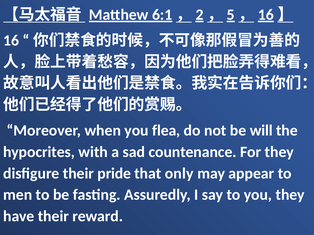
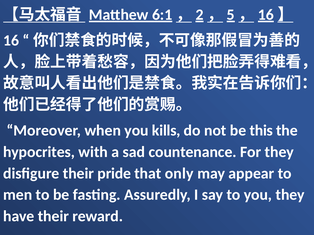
flea: flea -> kills (166, 131)
will: will -> this (261, 131)
